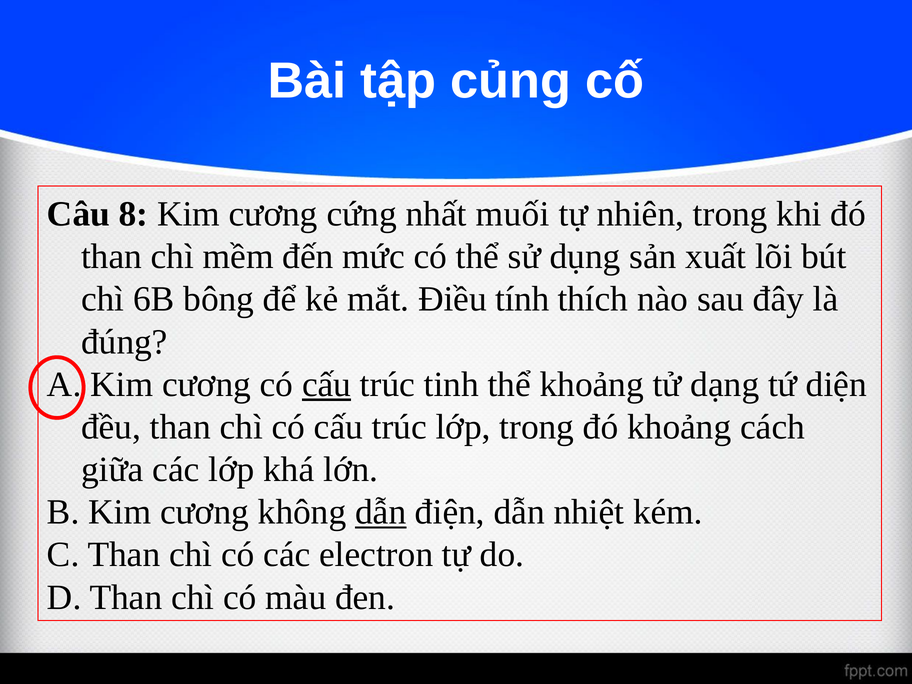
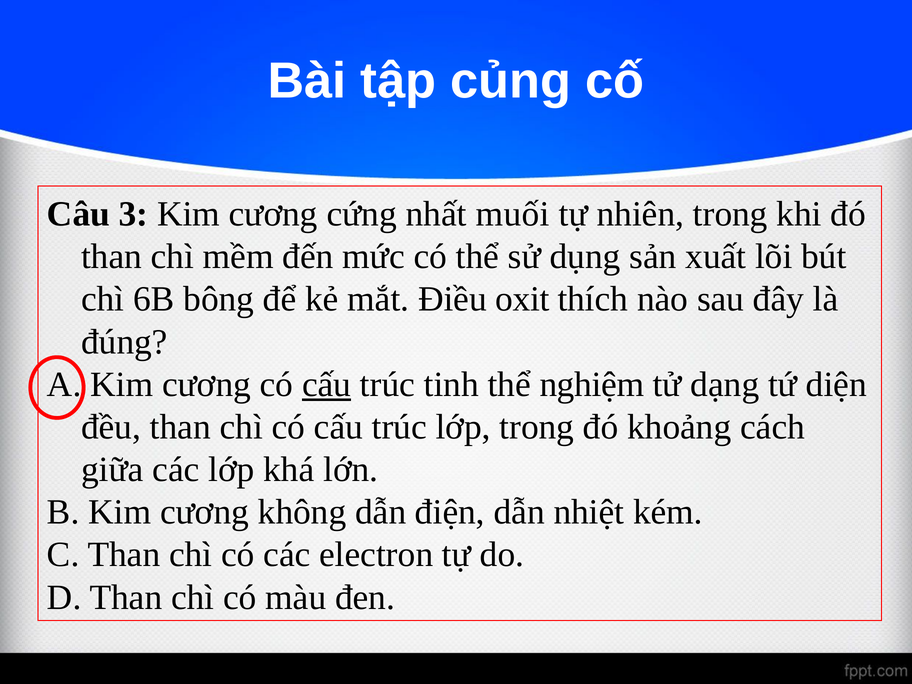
8: 8 -> 3 (133, 214)
tính: tính -> oxit (522, 299)
thể khoảng: khoảng -> nghiệm (592, 384)
dẫn underline: present -> none (381, 512)
